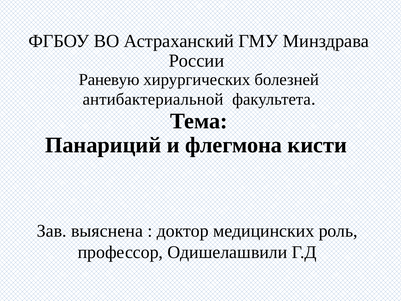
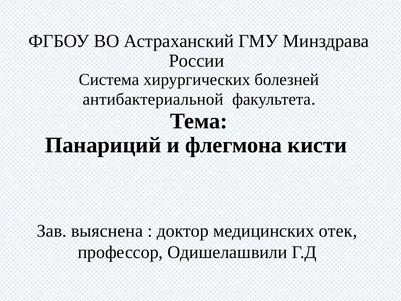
Раневую: Раневую -> Система (109, 80)
роль: роль -> отек (338, 231)
